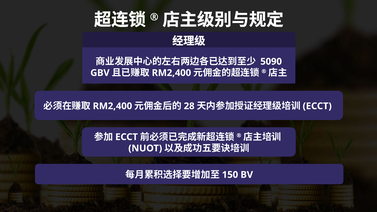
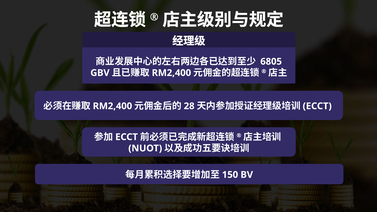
5090: 5090 -> 6805 (271, 62)
